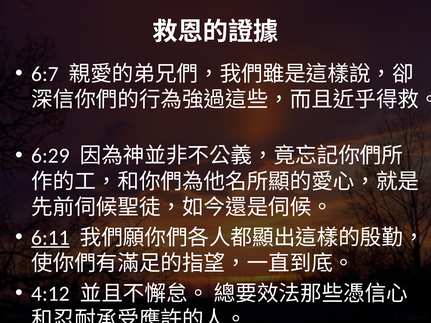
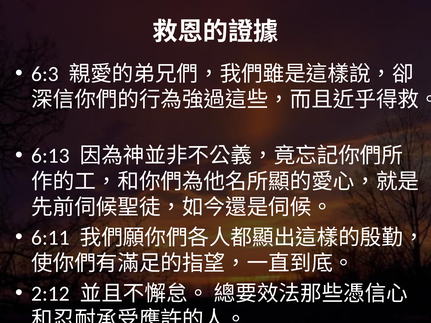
6:7: 6:7 -> 6:3 (45, 74)
6:29: 6:29 -> 6:13 (50, 156)
6:11 underline: present -> none (50, 238)
4:12: 4:12 -> 2:12 (50, 294)
